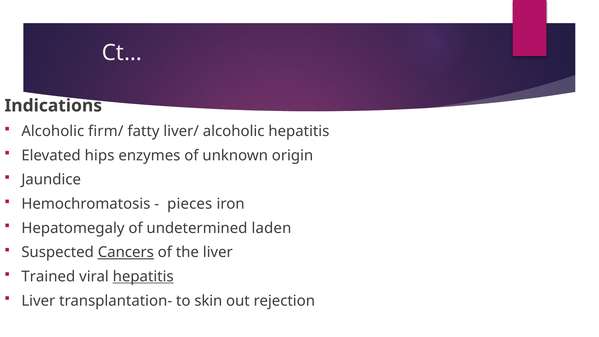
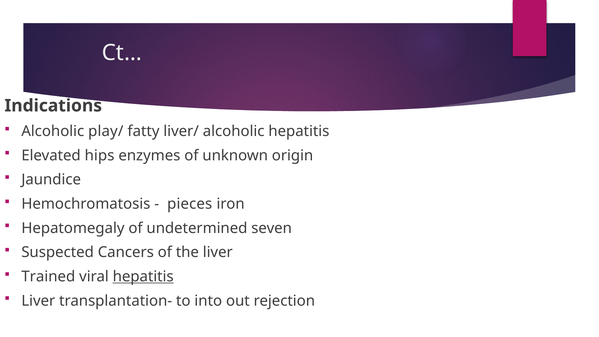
firm/: firm/ -> play/ (106, 131)
laden: laden -> seven (272, 228)
Cancers underline: present -> none (126, 252)
skin: skin -> into (208, 301)
